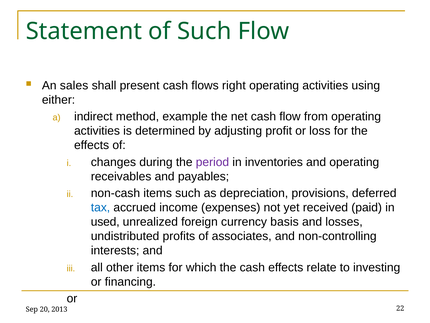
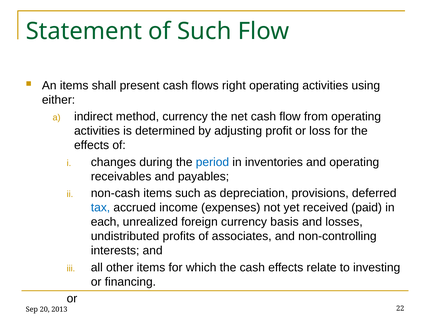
An sales: sales -> items (74, 85)
method example: example -> currency (185, 116)
period colour: purple -> blue (212, 162)
used: used -> each (105, 222)
